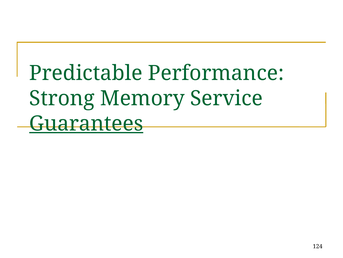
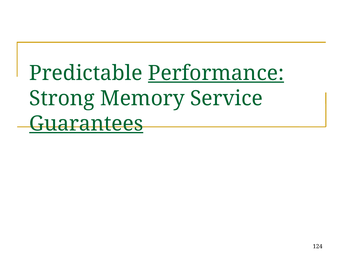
Performance underline: none -> present (216, 73)
